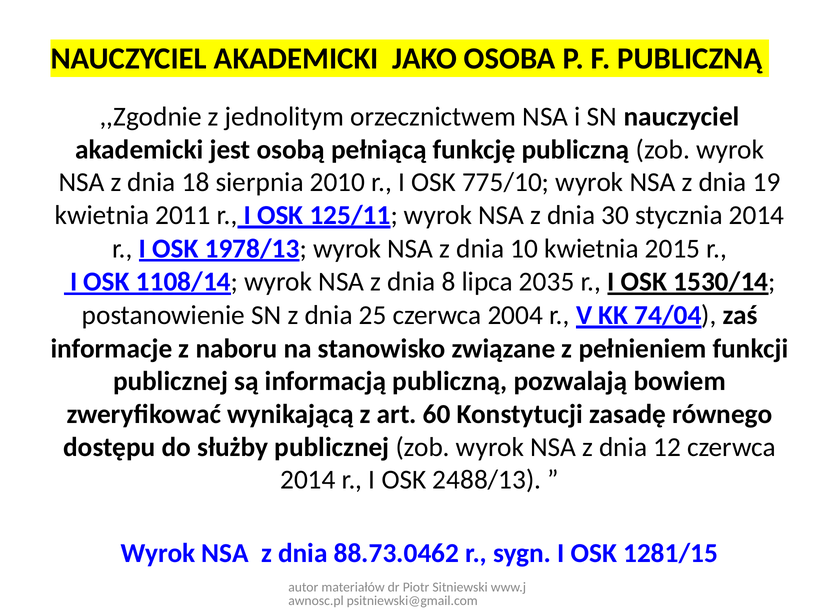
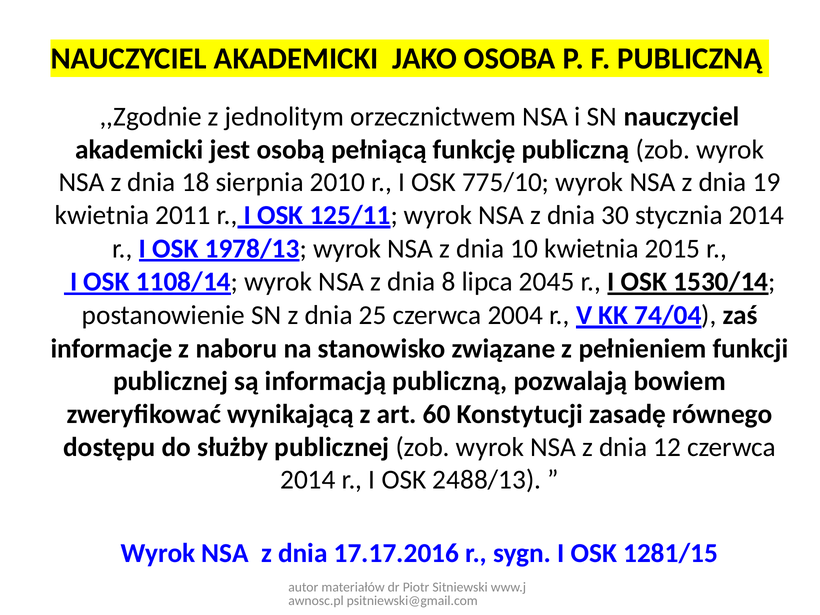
2035: 2035 -> 2045 (547, 282)
88.73.0462: 88.73.0462 -> 17.17.2016 (396, 553)
